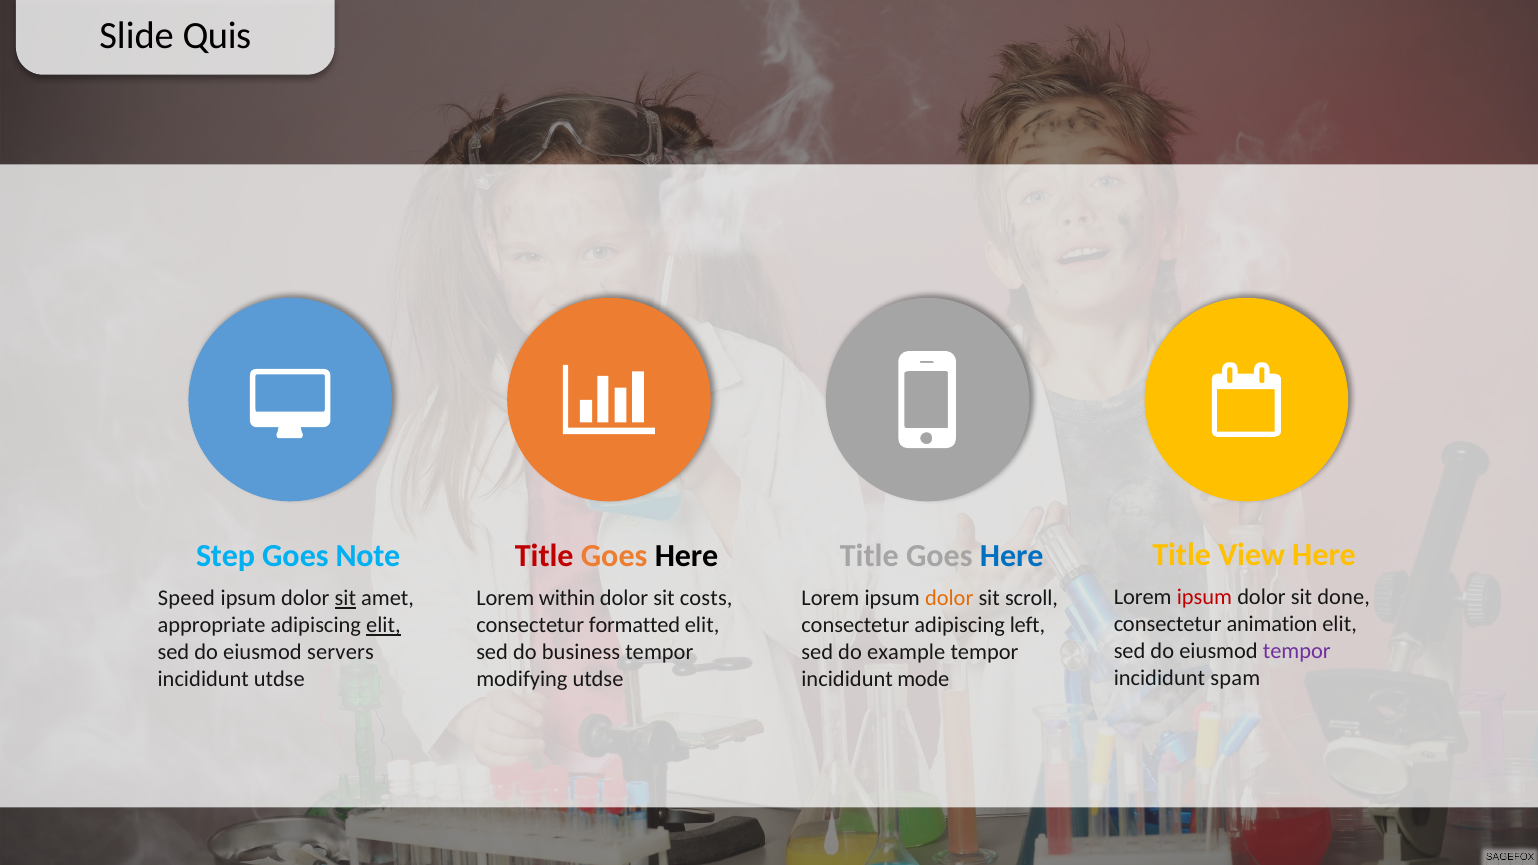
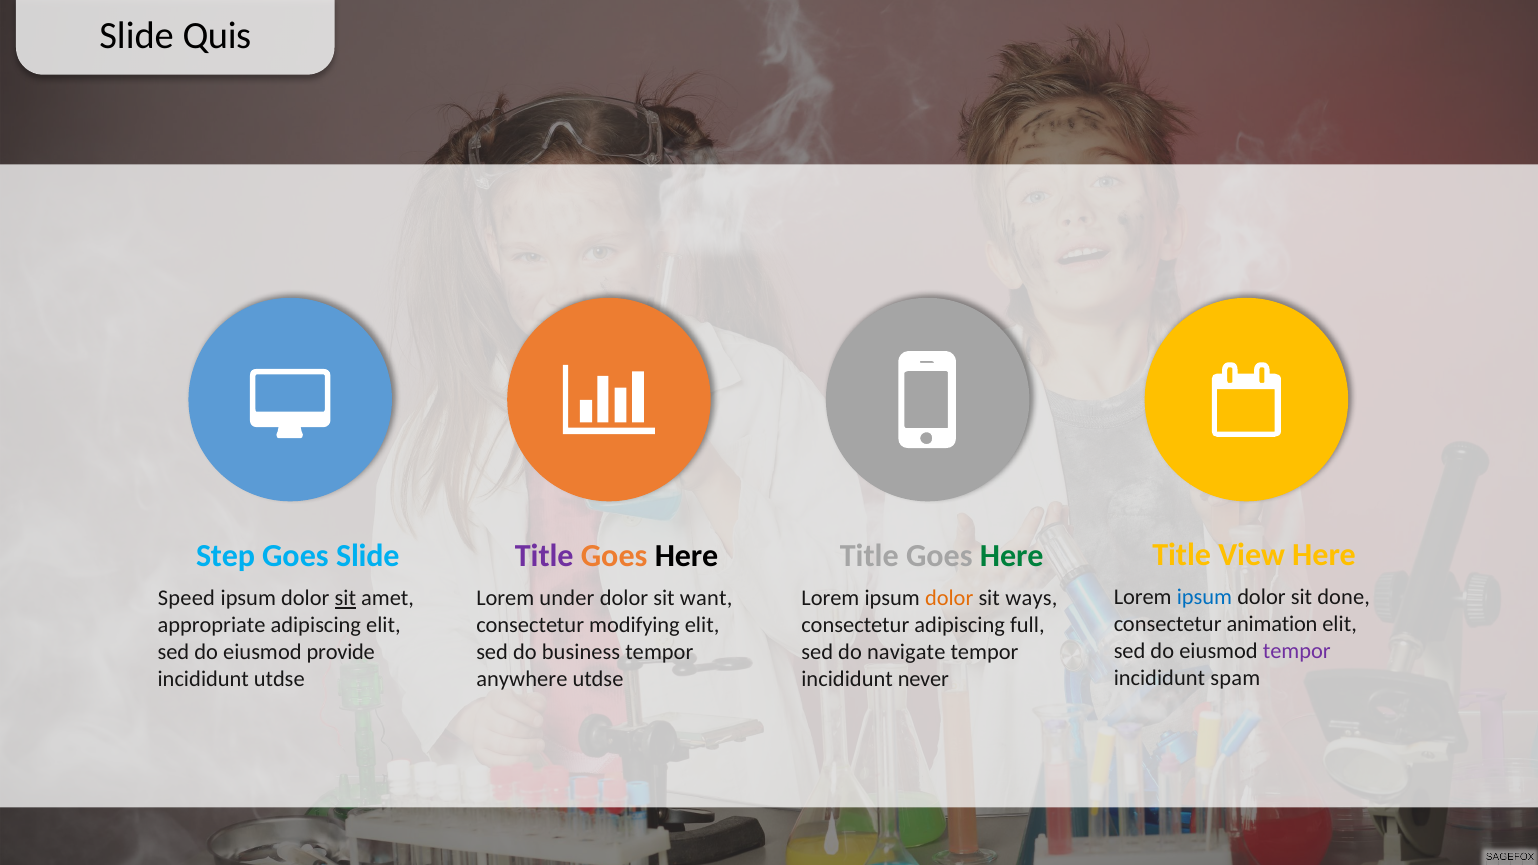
Here colour: blue -> green (1012, 556)
Goes Note: Note -> Slide (368, 556)
Title colour: red -> purple (544, 556)
ipsum colour: red -> blue (1204, 597)
scroll: scroll -> ways (1031, 598)
within: within -> under (567, 599)
costs: costs -> want (706, 599)
left: left -> full (1027, 625)
elit underline: present -> none (383, 625)
formatted: formatted -> modifying (634, 625)
example: example -> navigate (906, 652)
servers: servers -> provide (341, 652)
mode: mode -> never (923, 679)
modifying: modifying -> anywhere (522, 679)
